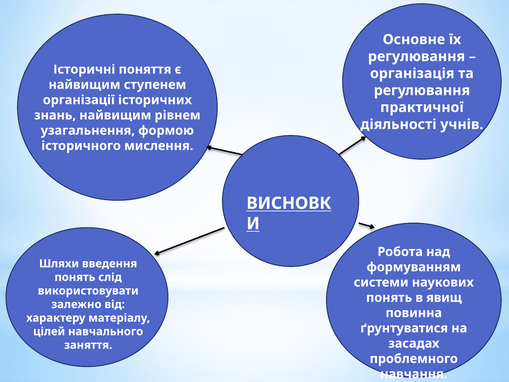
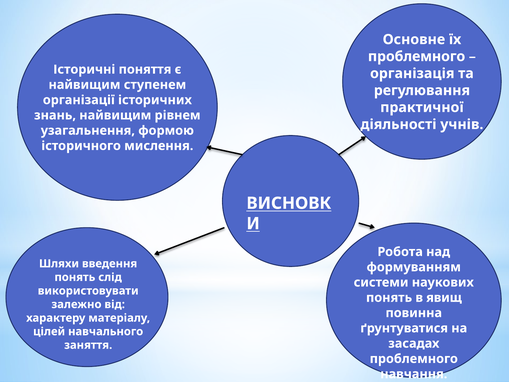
регулювання: регулювання -> проблемного (417, 56)
